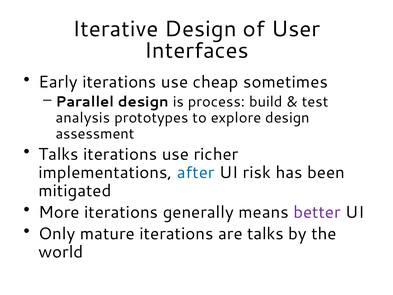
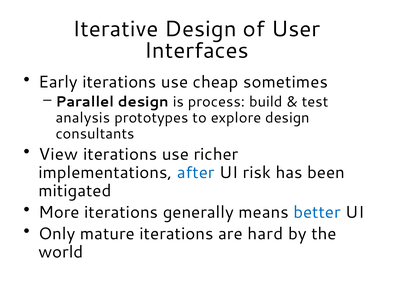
assessment: assessment -> consultants (95, 134)
Talks: Talks -> View (58, 154)
better colour: purple -> blue (317, 212)
are talks: talks -> hard (265, 234)
